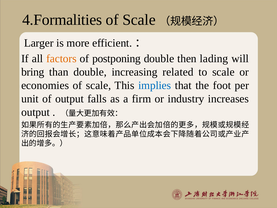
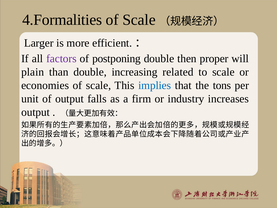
factors colour: orange -> purple (61, 59)
lading: lading -> proper (214, 59)
bring: bring -> plain (33, 72)
foot: foot -> tons (222, 85)
